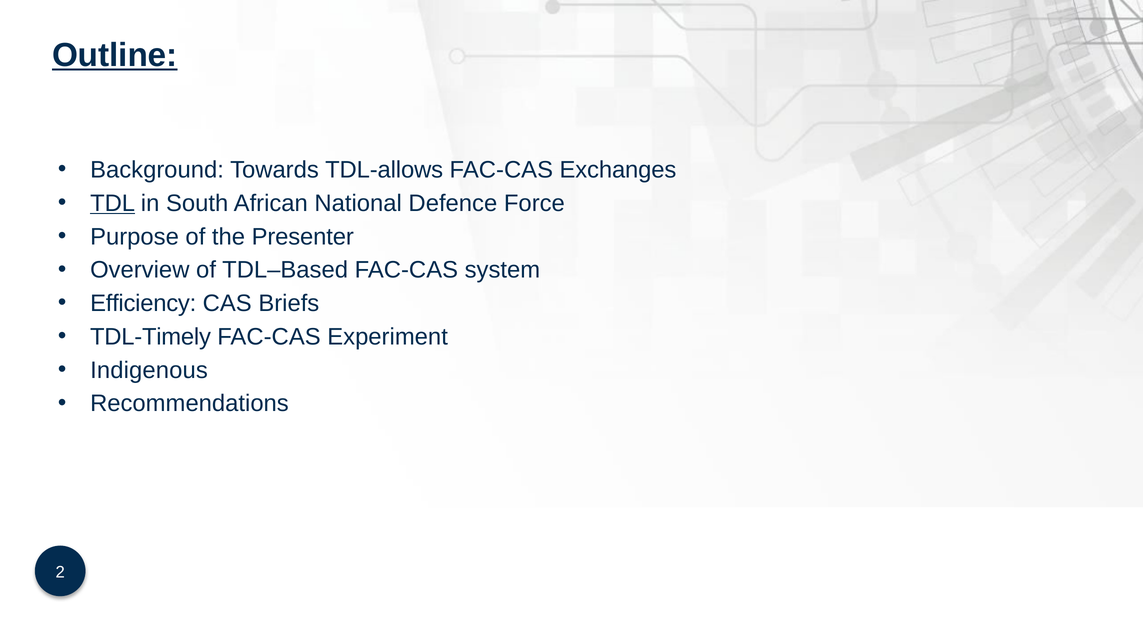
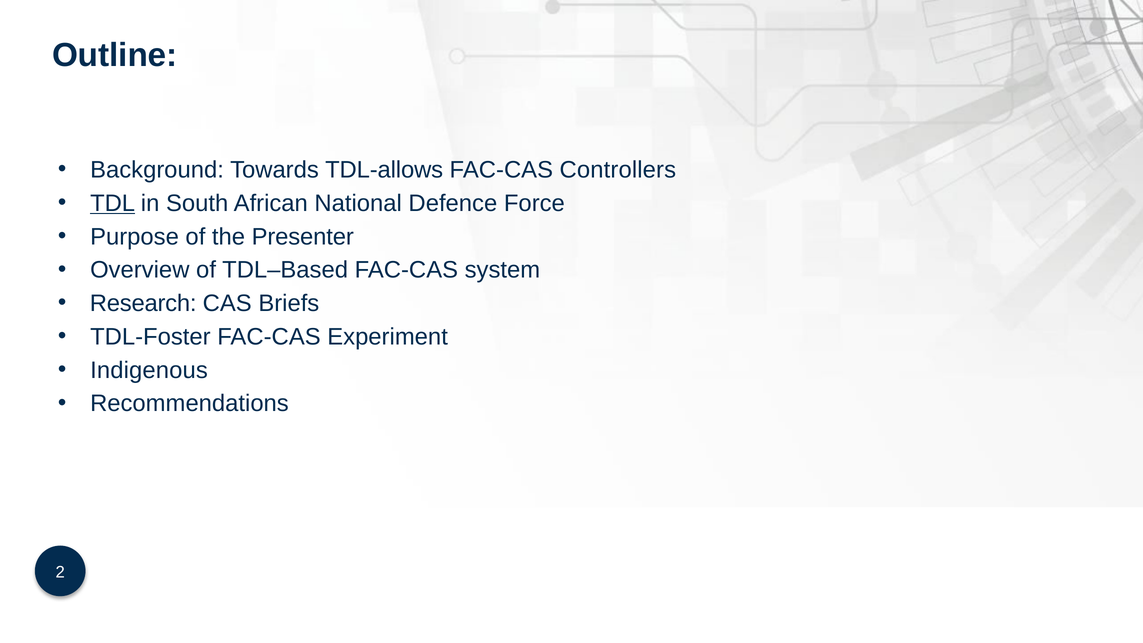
Outline underline: present -> none (115, 55)
Exchanges: Exchanges -> Controllers (618, 170)
Efficiency: Efficiency -> Research (143, 303)
TDL-Timely: TDL-Timely -> TDL-Foster (150, 337)
